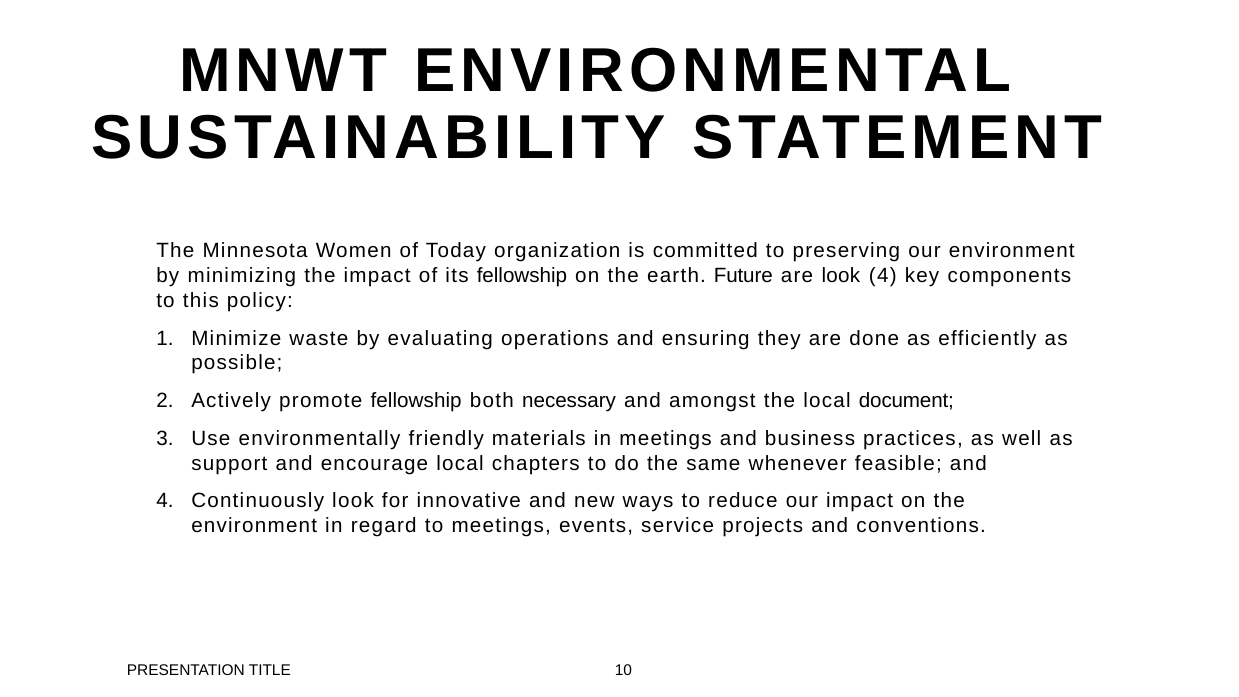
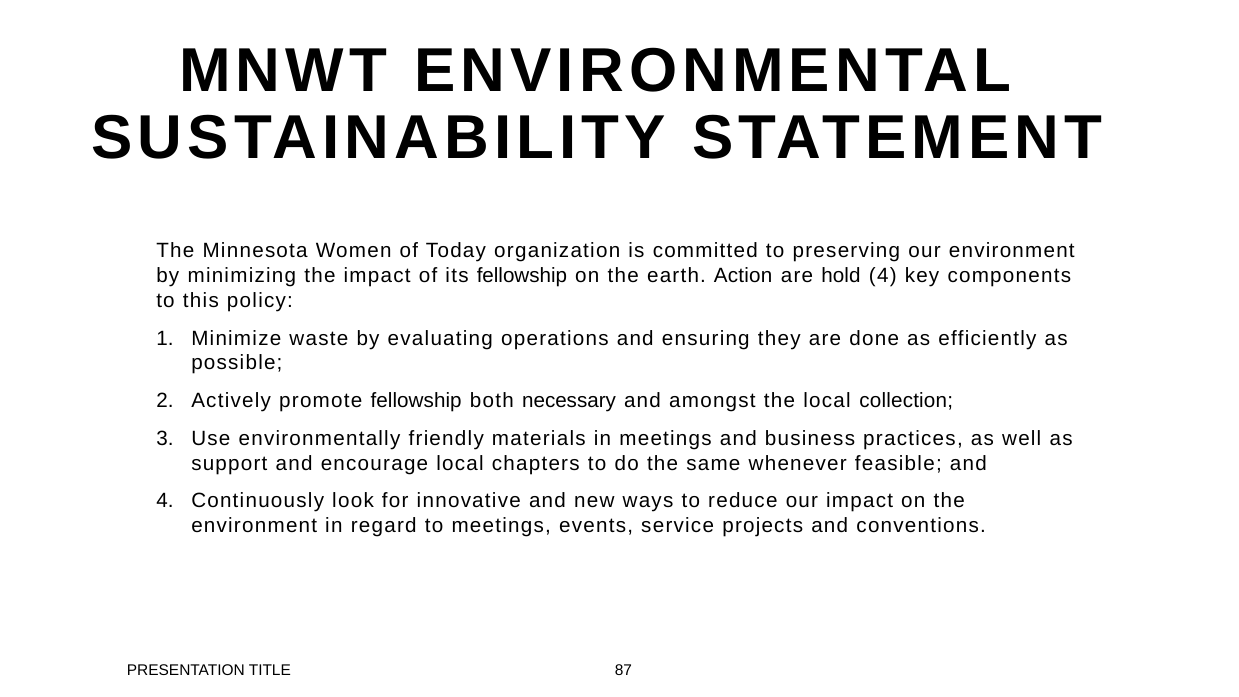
Future: Future -> Action (743, 276)
are look: look -> hold (841, 276)
document: document -> collection (906, 401)
10: 10 -> 87 (623, 670)
